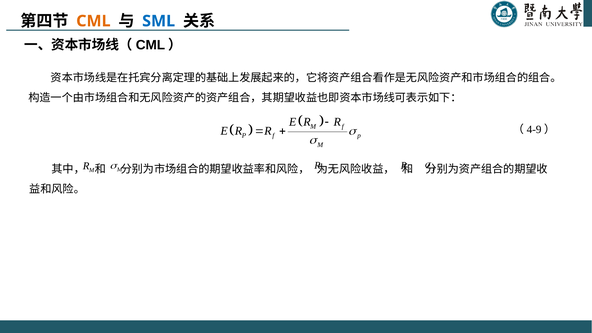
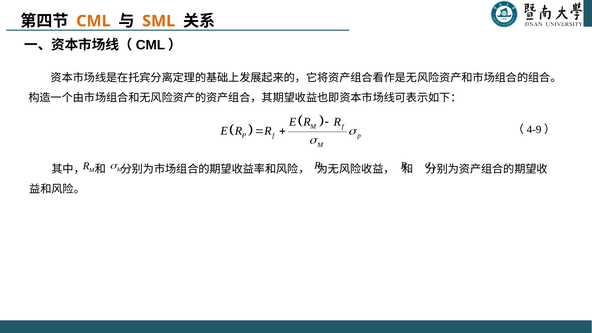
SML colour: blue -> orange (159, 21)
